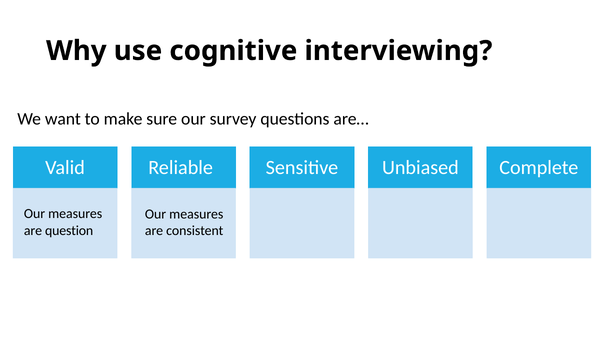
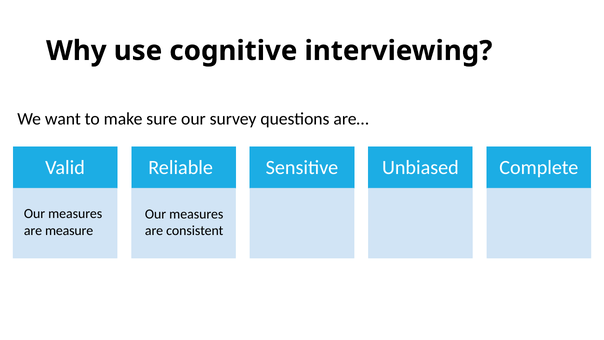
question: question -> measure (69, 230)
